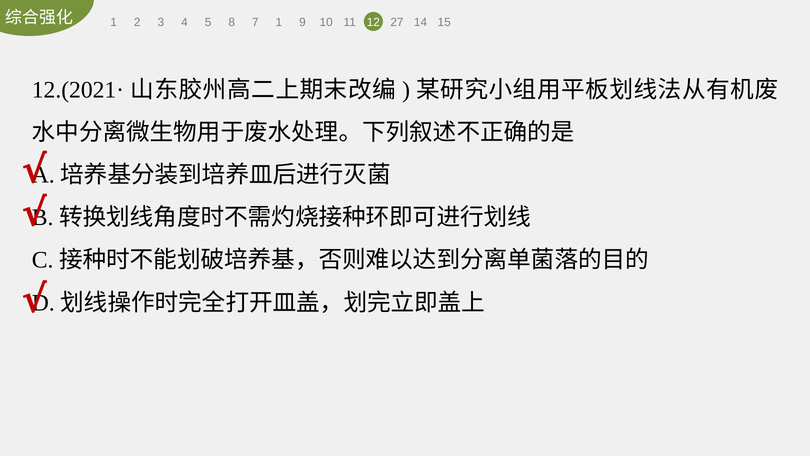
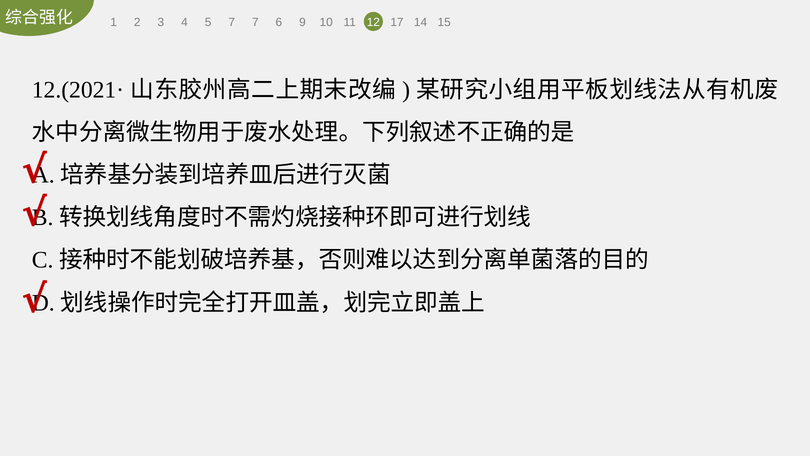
5 8: 8 -> 7 (232, 22)
7 1: 1 -> 6 (279, 22)
27: 27 -> 17 (397, 22)
